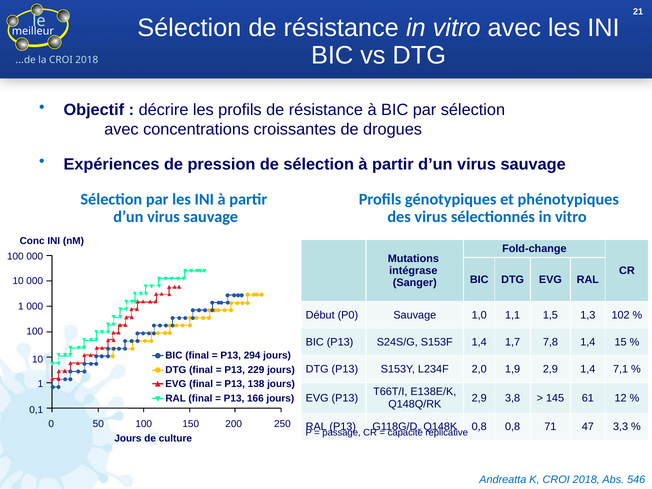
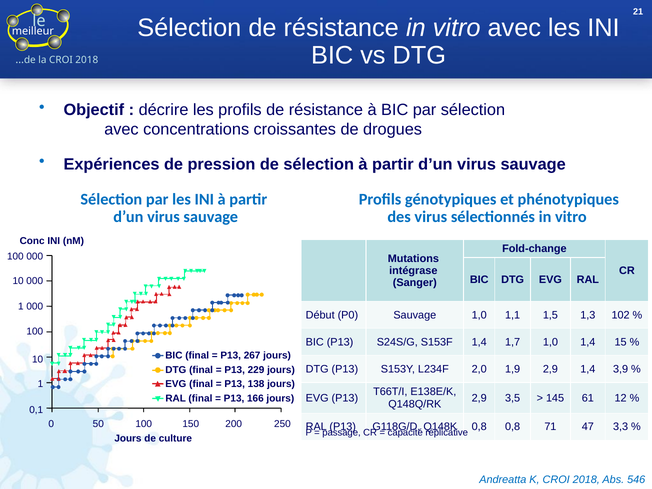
1,7 7,8: 7,8 -> 1,0 (550, 342)
294: 294 -> 267 (252, 355)
7,1: 7,1 -> 3,9 (621, 369)
3,8: 3,8 -> 3,5 (513, 398)
